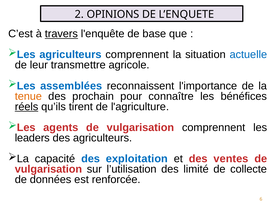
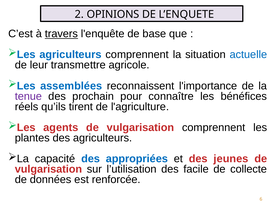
tenue colour: orange -> purple (28, 96)
réels underline: present -> none (27, 107)
leaders: leaders -> plantes (32, 138)
exploitation: exploitation -> appropriées (137, 159)
ventes: ventes -> jeunes (231, 159)
limité: limité -> facile (196, 169)
